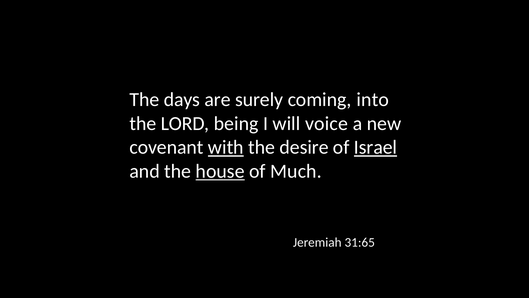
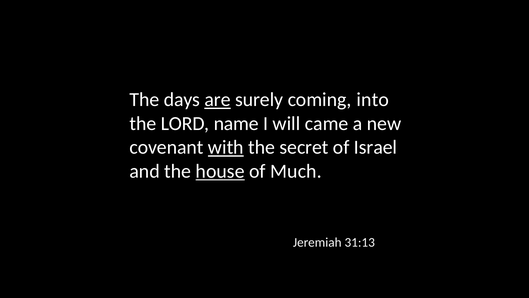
are underline: none -> present (218, 100)
being: being -> name (236, 123)
voice: voice -> came (327, 123)
desire: desire -> secret (304, 147)
Israel underline: present -> none (376, 147)
31:65: 31:65 -> 31:13 (360, 242)
